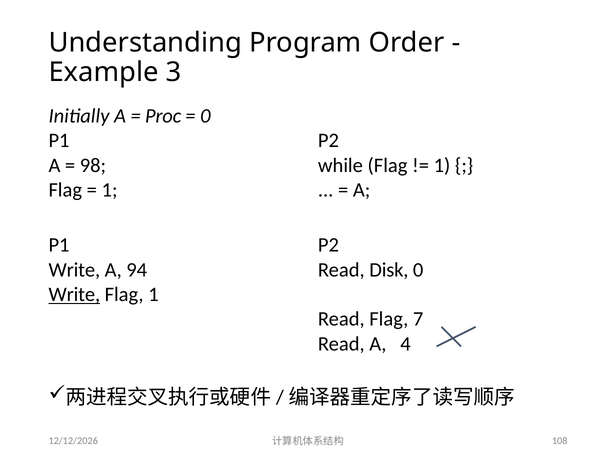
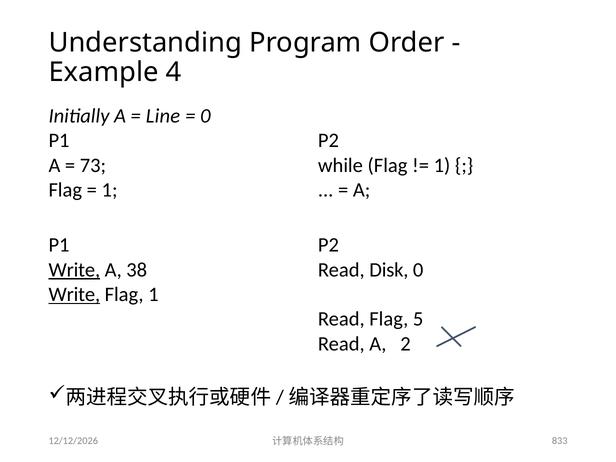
3: 3 -> 4 (173, 72)
Proc: Proc -> Line (163, 116)
98: 98 -> 73 (93, 165)
Write underline: none -> present (74, 270)
94: 94 -> 38 (137, 270)
7: 7 -> 5 (418, 319)
4: 4 -> 2 (406, 344)
108: 108 -> 833 (560, 441)
